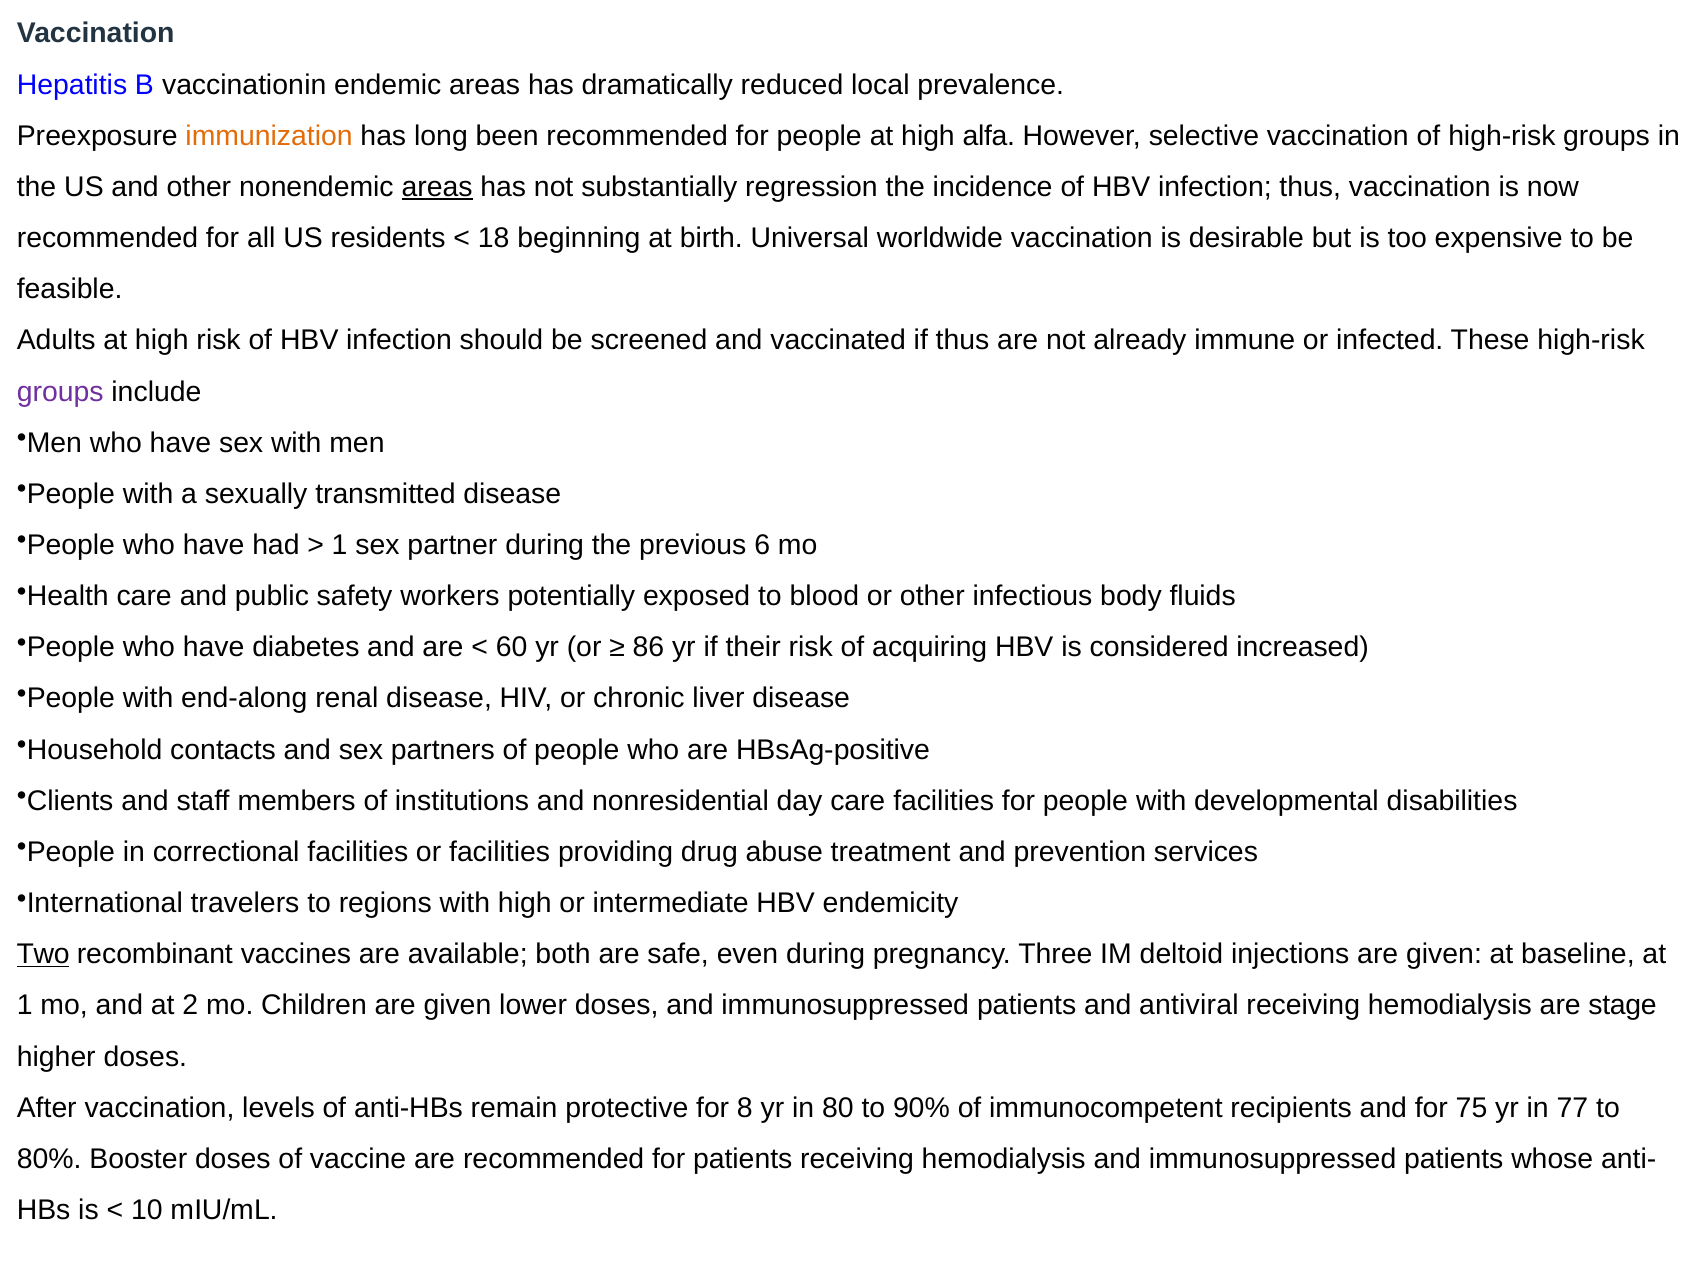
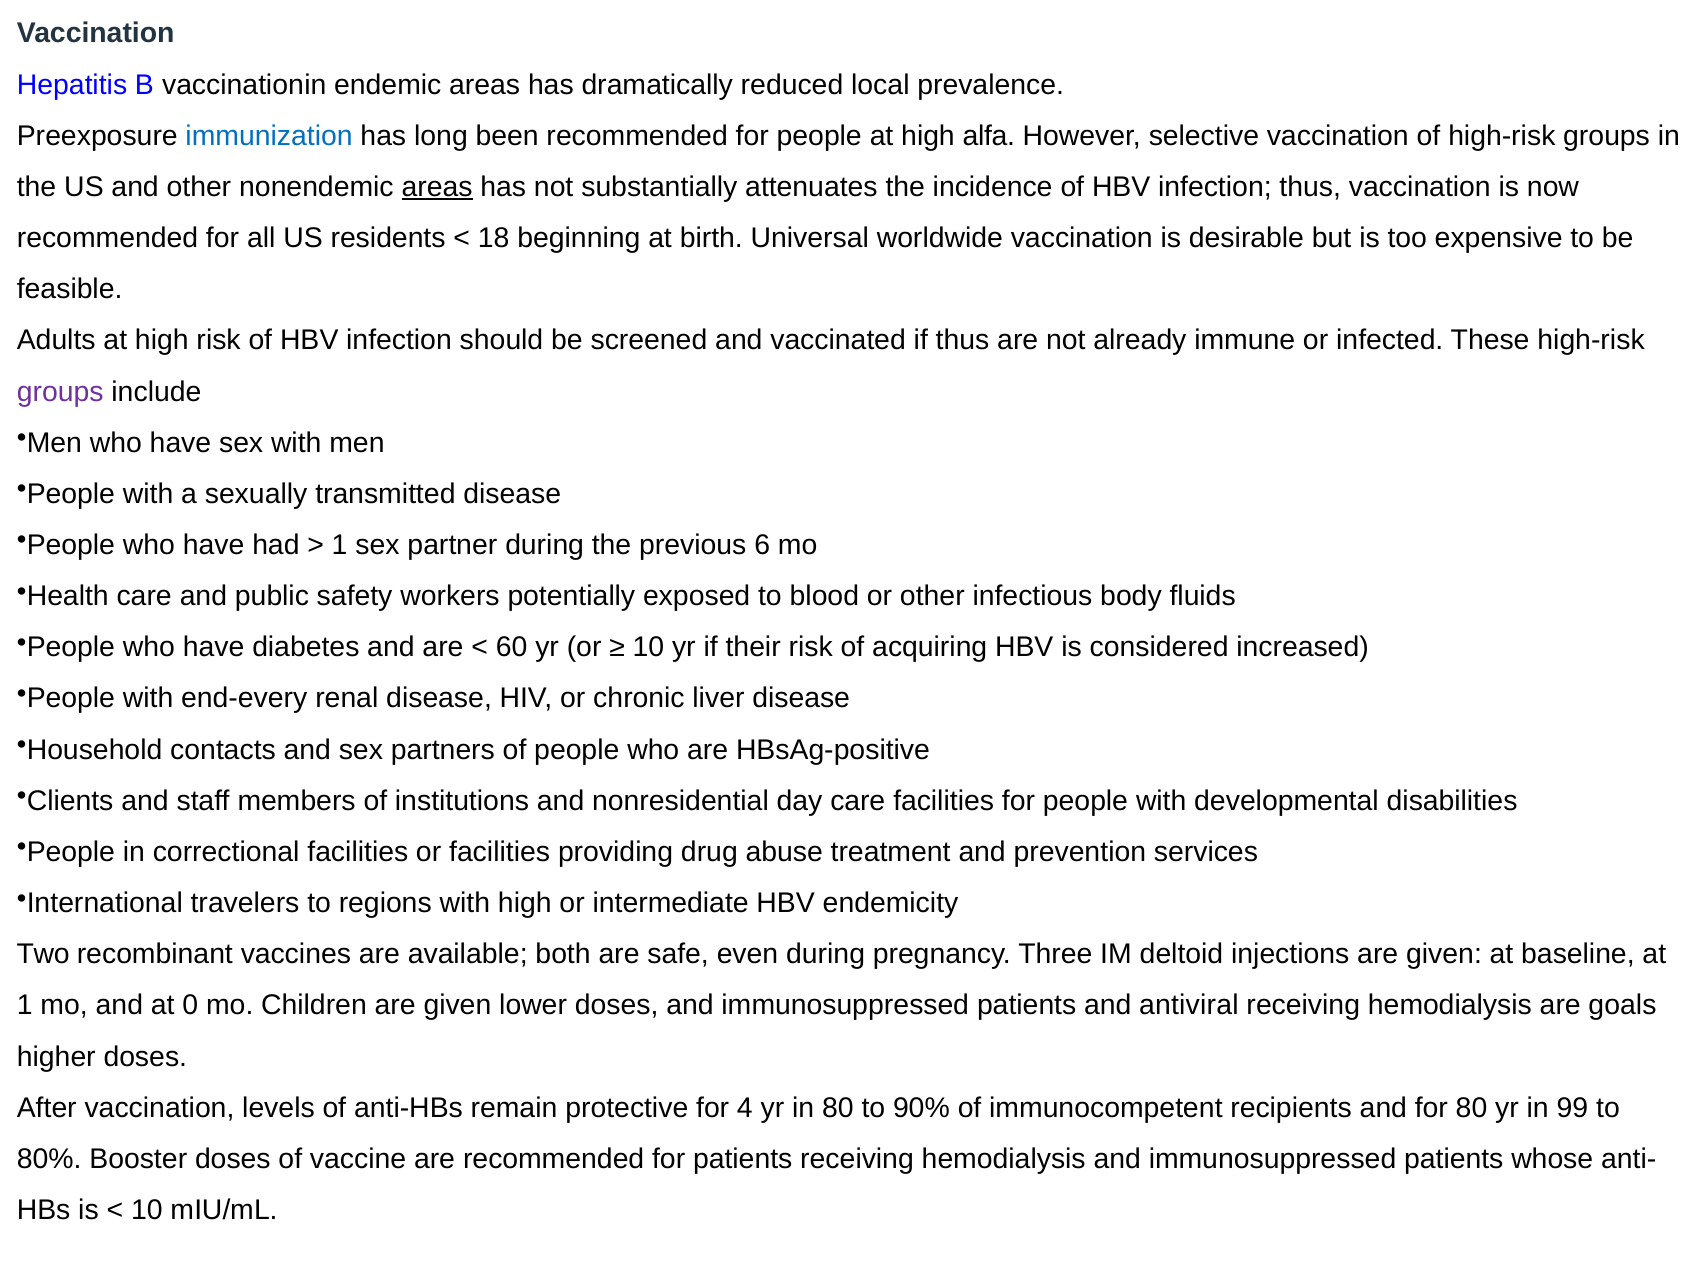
immunization colour: orange -> blue (269, 136)
regression: regression -> attenuates (811, 187)
86: 86 -> 10 (648, 647)
end-along: end-along -> end-every (244, 698)
Two underline: present -> none (43, 954)
2: 2 -> 0 (190, 1005)
stage: stage -> goals (1622, 1005)
8: 8 -> 4 (745, 1108)
for 75: 75 -> 80 (1472, 1108)
77: 77 -> 99 (1572, 1108)
